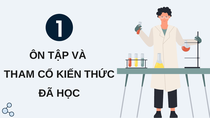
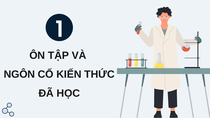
THAM: THAM -> NGÔN (19, 74)
